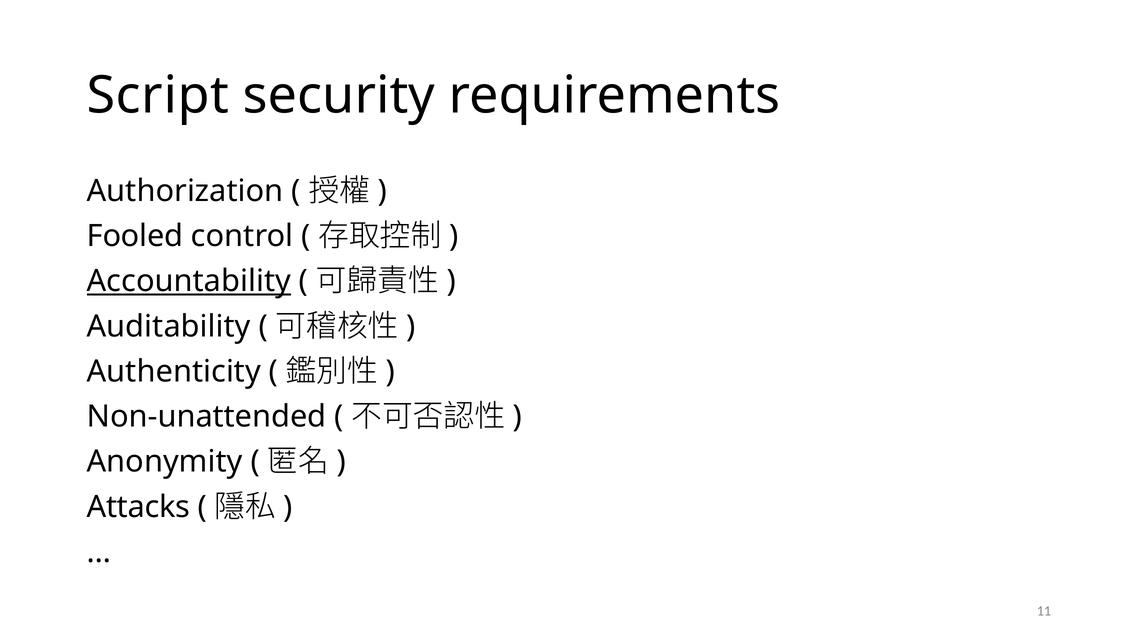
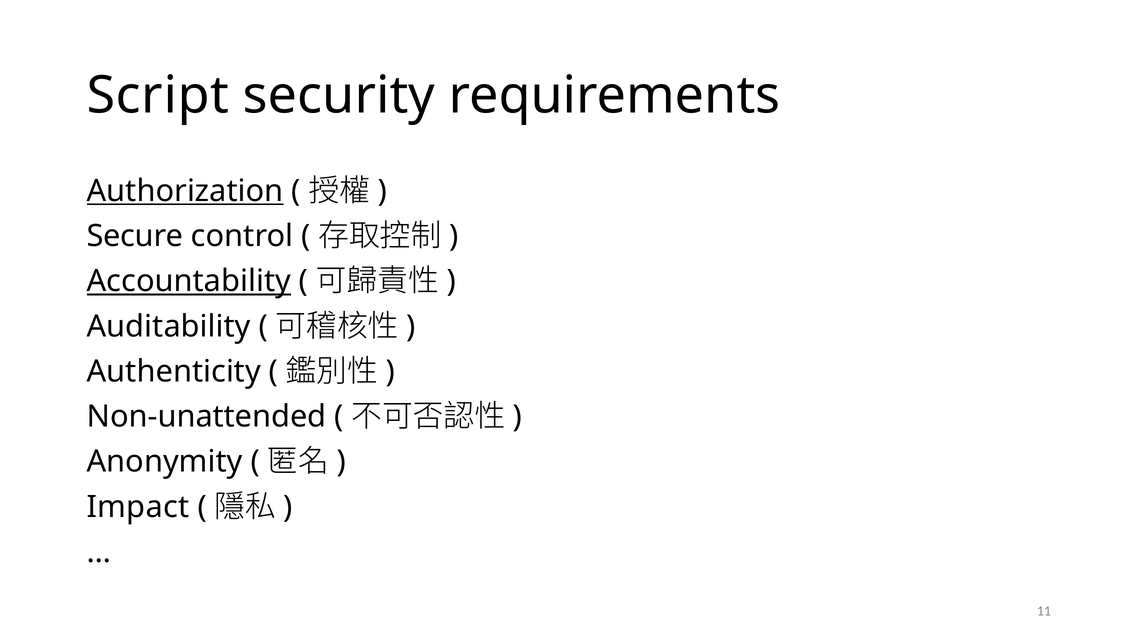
Authorization underline: none -> present (185, 191)
Fooled: Fooled -> Secure (135, 236)
Attacks: Attacks -> Impact (138, 507)
